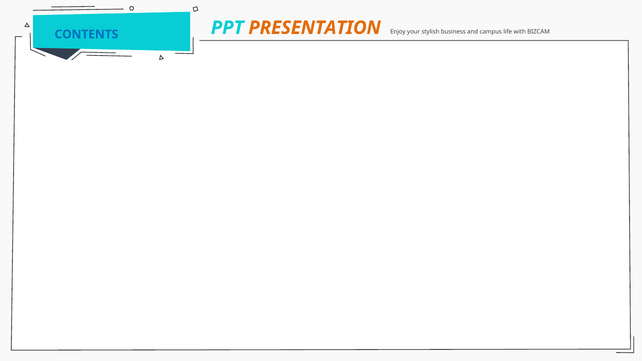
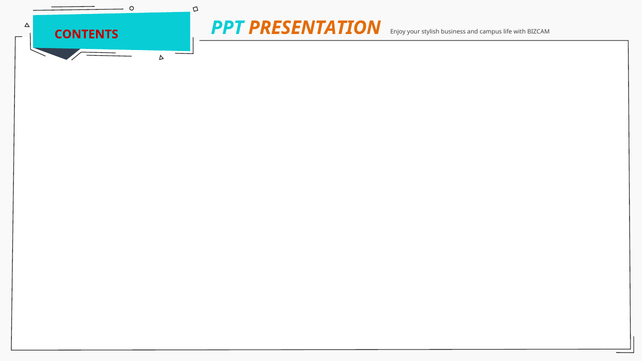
CONTENTS colour: blue -> red (86, 34)
